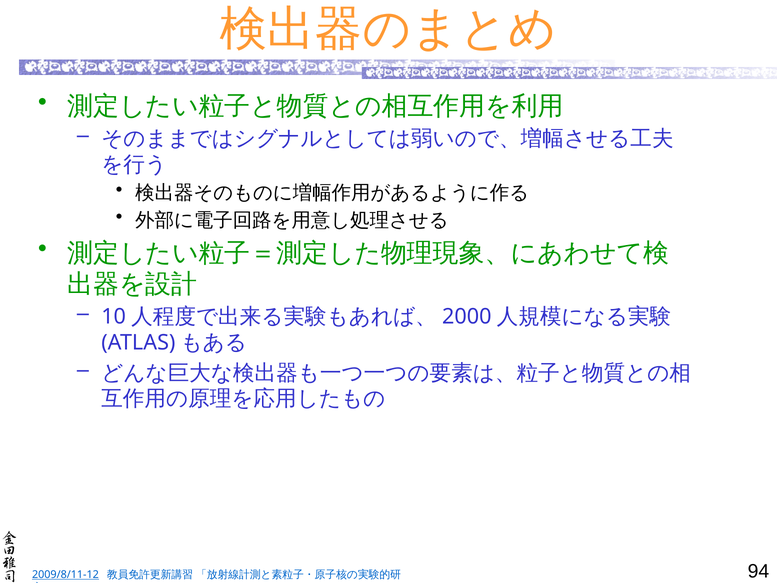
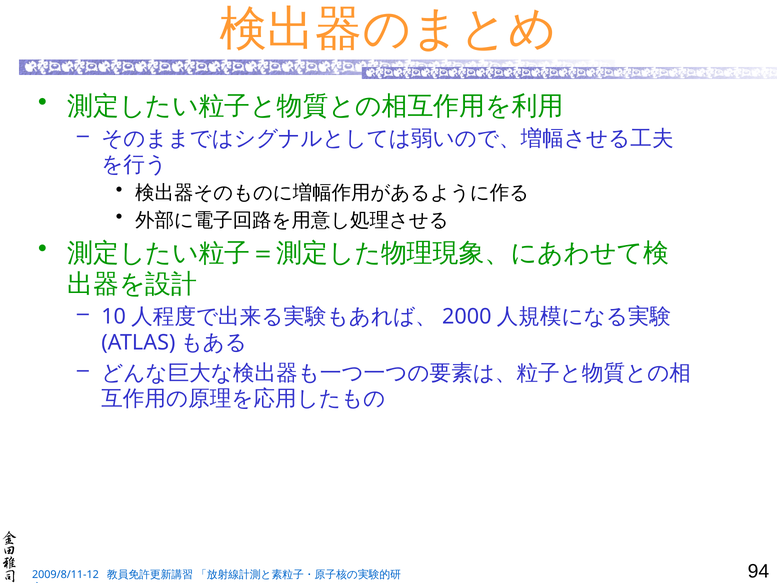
2009/8/11-12 underline: present -> none (65, 574)
